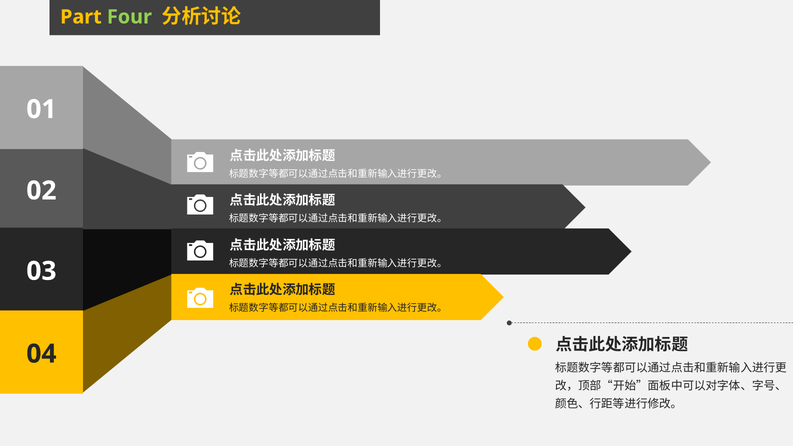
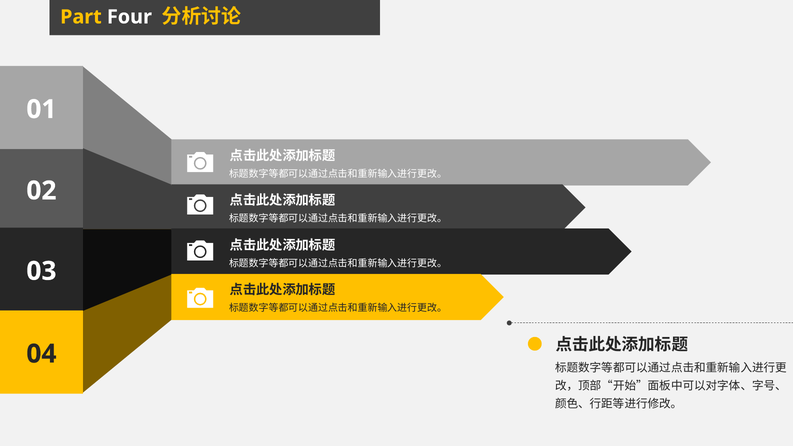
Four colour: light green -> white (129, 17)
